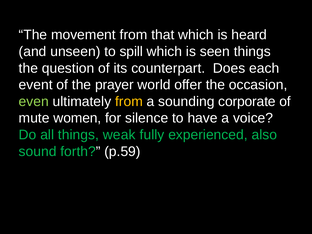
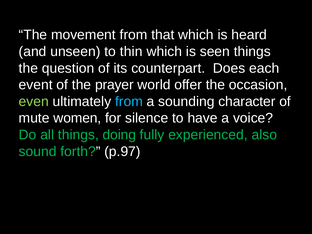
spill: spill -> thin (131, 52)
from colour: yellow -> light blue (129, 102)
corporate: corporate -> character (247, 102)
weak: weak -> doing (119, 135)
p.59: p.59 -> p.97 (122, 151)
